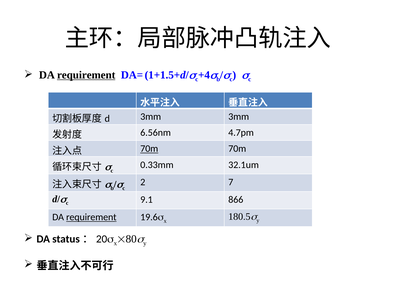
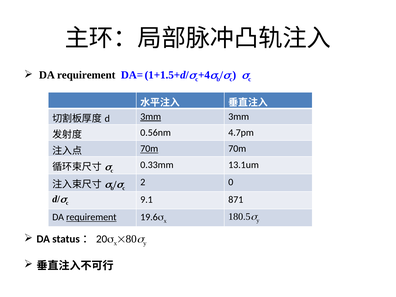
requirement underline: present -> none (86, 75)
3mm underline: none -> present (151, 117)
6.56nm: 6.56nm -> 0.56nm (156, 133)
32.1um: 32.1um -> 13.1um (244, 165)
7: 7 -> 0 (231, 182)
866: 866 -> 871 (236, 200)
